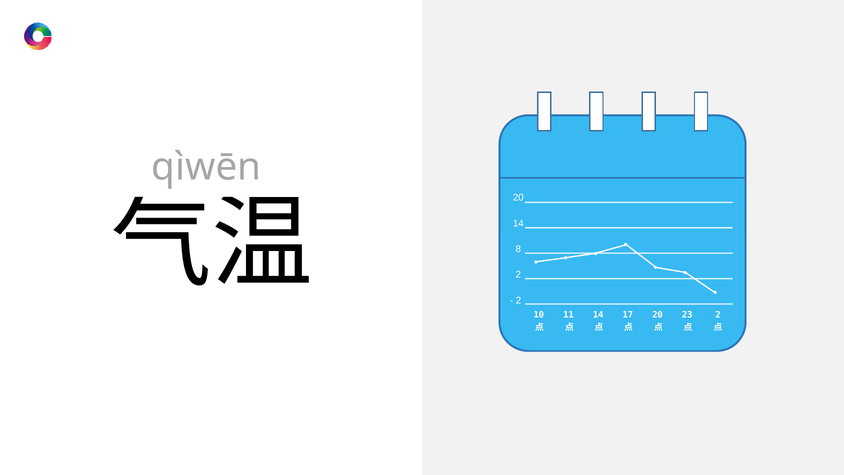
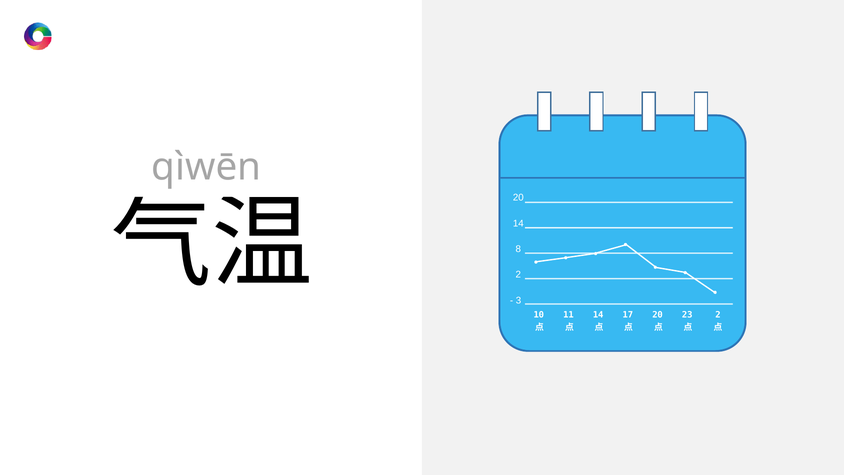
2: 2 -> 3 (518, 300)
